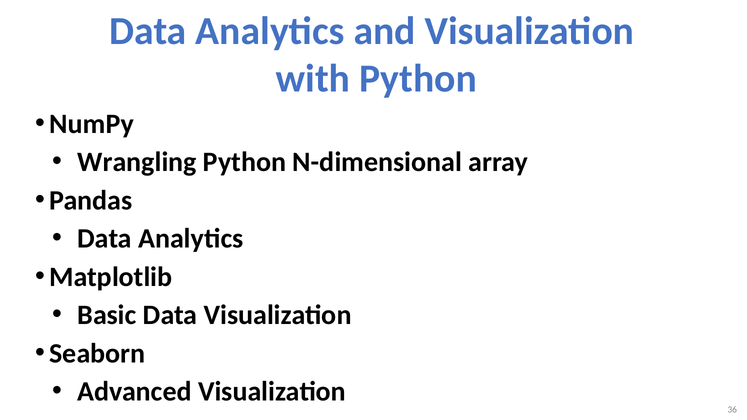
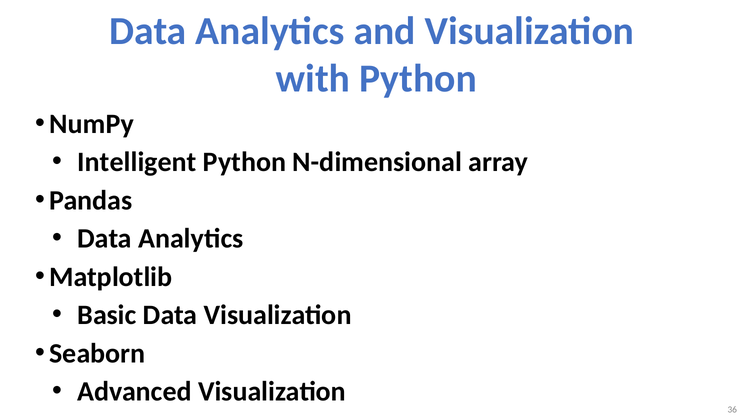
Wrangling: Wrangling -> Intelligent (137, 162)
